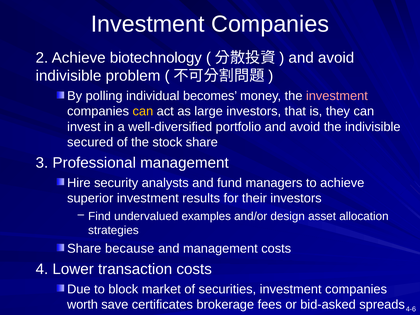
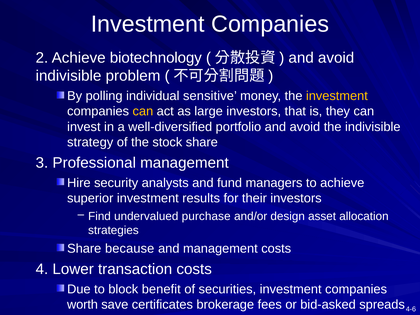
becomes: becomes -> sensitive (210, 96)
investment colour: pink -> yellow (337, 96)
secured: secured -> strategy (90, 142)
examples: examples -> purchase (206, 216)
market: market -> benefit (161, 289)
